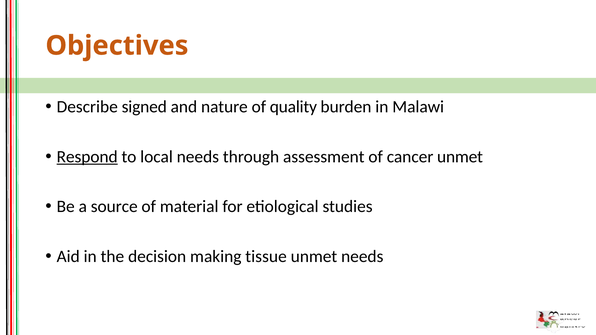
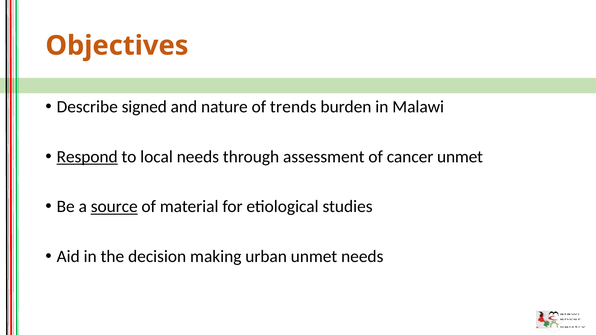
quality: quality -> trends (293, 107)
source underline: none -> present (114, 207)
tissue: tissue -> urban (266, 257)
